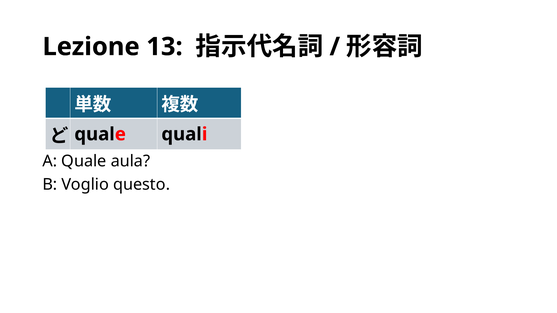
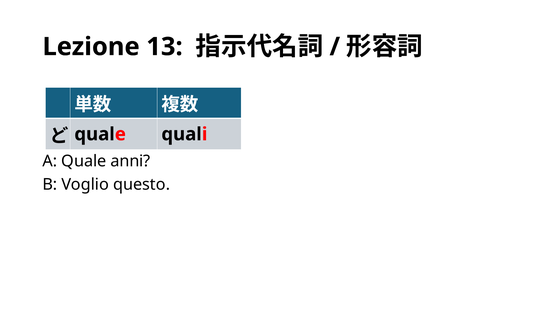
aula: aula -> anni (130, 161)
